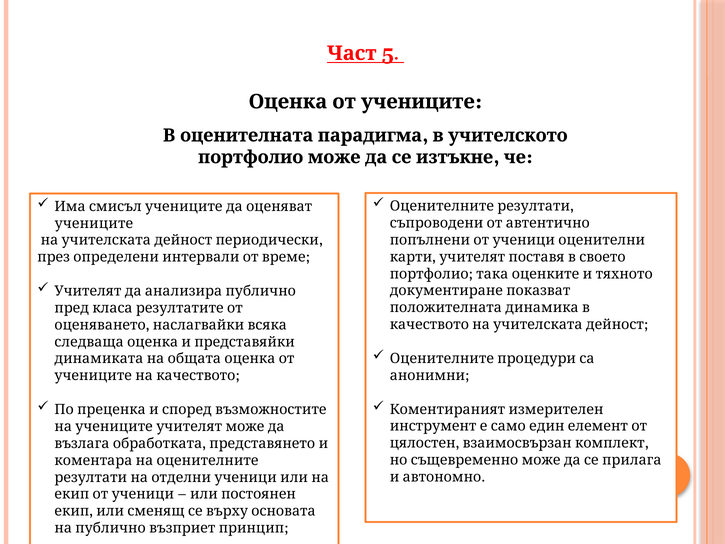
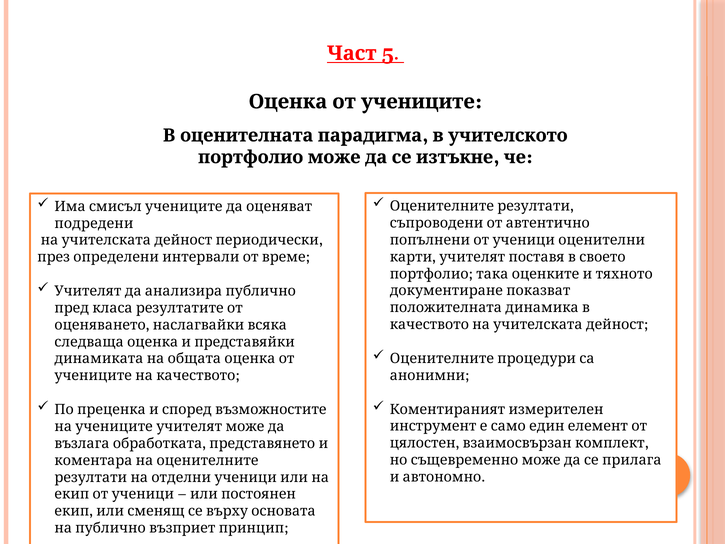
учениците: учениците -> подредени (94, 223)
